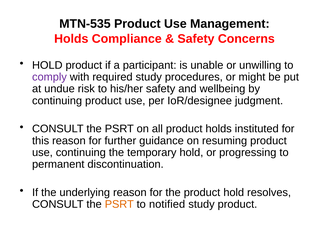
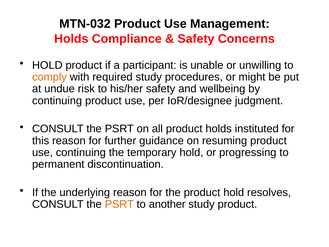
MTN-535: MTN-535 -> MTN-032 (85, 24)
comply colour: purple -> orange (49, 77)
notified: notified -> another (167, 204)
